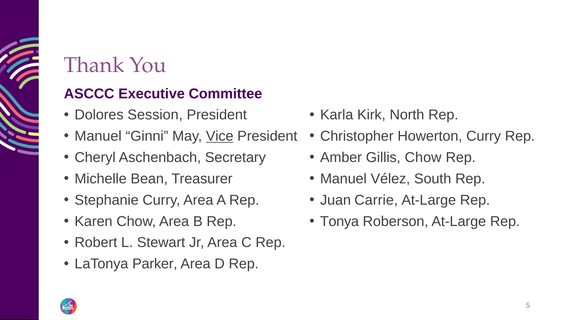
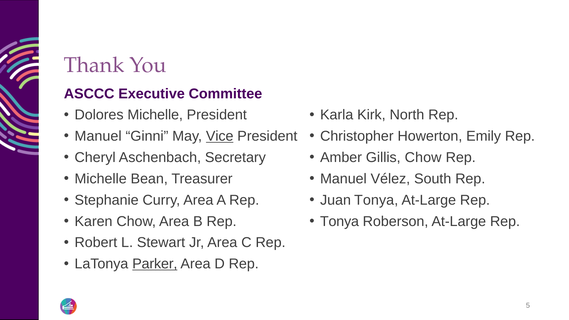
Dolores Session: Session -> Michelle (155, 115)
Howerton Curry: Curry -> Emily (484, 136)
Juan Carrie: Carrie -> Tonya (376, 200)
Parker underline: none -> present (155, 264)
